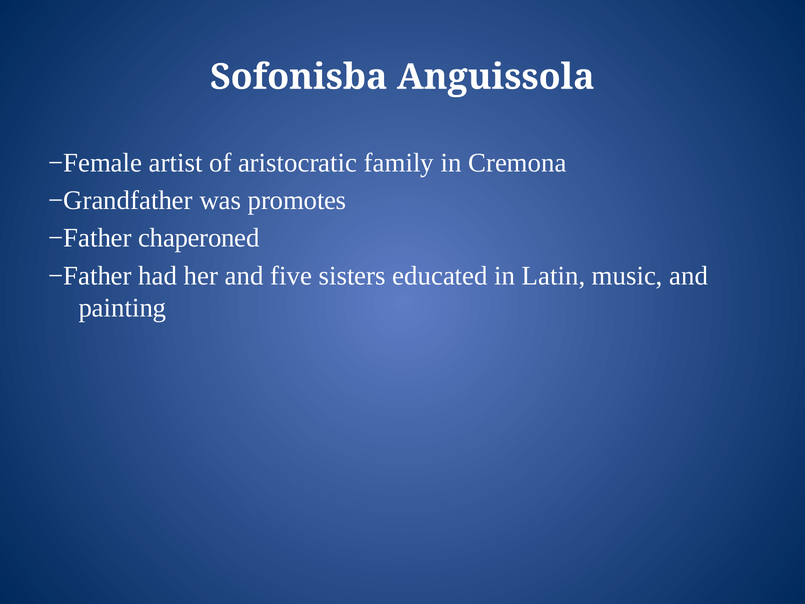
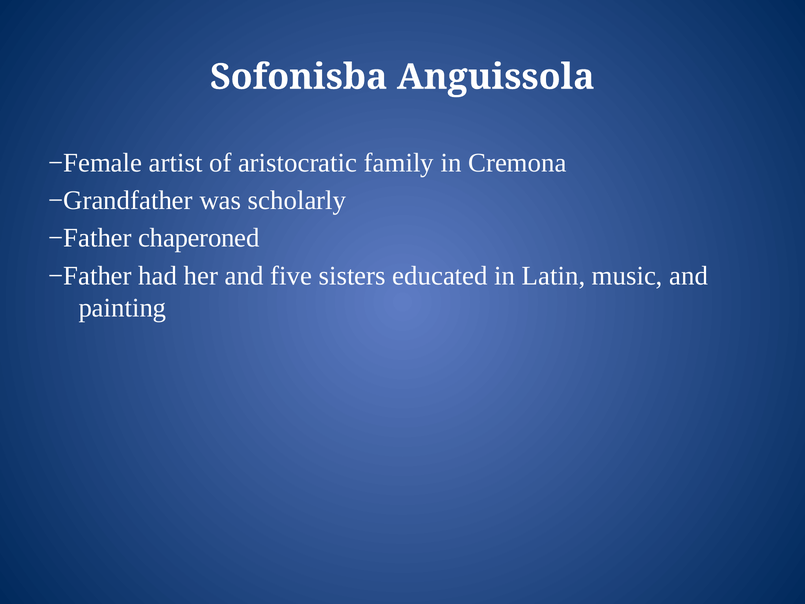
promotes: promotes -> scholarly (297, 200)
